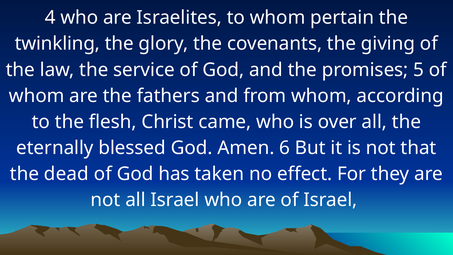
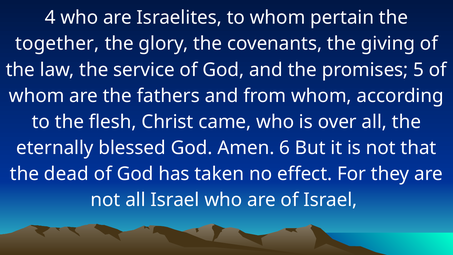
twinkling: twinkling -> together (57, 44)
